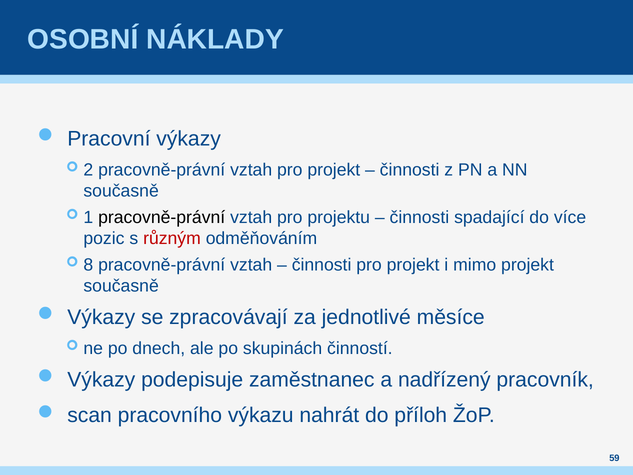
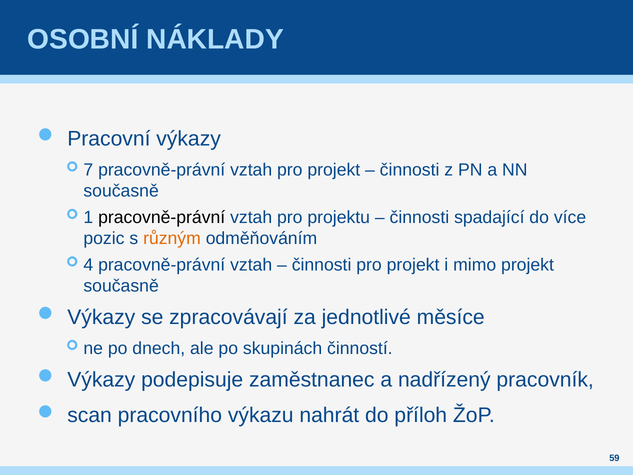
2: 2 -> 7 (88, 170)
různým colour: red -> orange (172, 238)
8: 8 -> 4 (88, 265)
